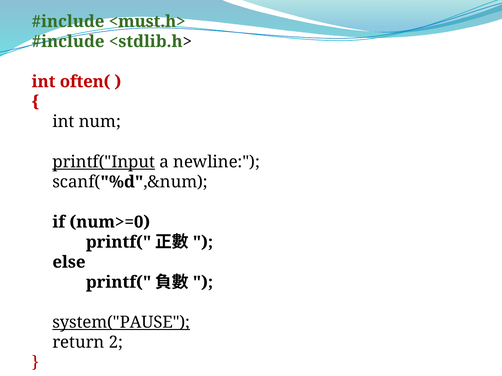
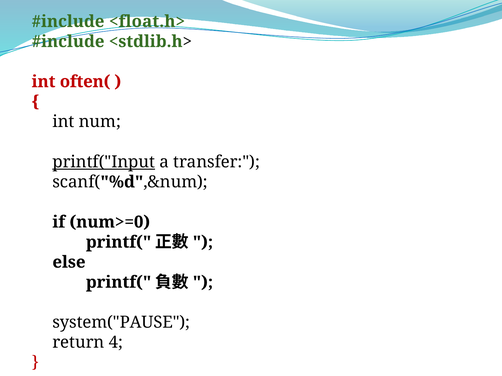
<must.h>: <must.h> -> <float.h> (147, 22)
newline: newline -> transfer (217, 162)
system("PAUSE underline: present -> none (121, 323)
2: 2 -> 4 (116, 343)
